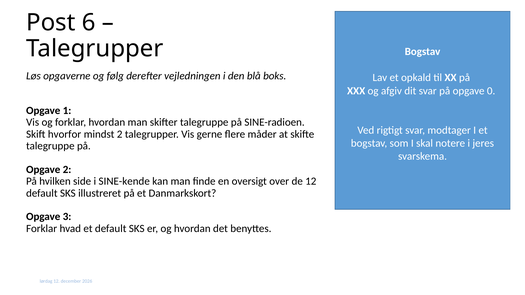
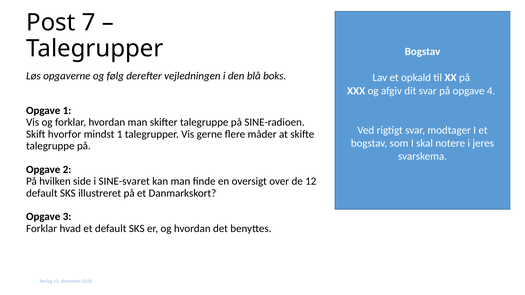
6: 6 -> 7 (89, 23)
0: 0 -> 4 (491, 91)
mindst 2: 2 -> 1 (120, 134)
SINE-kende: SINE-kende -> SINE-svaret (124, 181)
